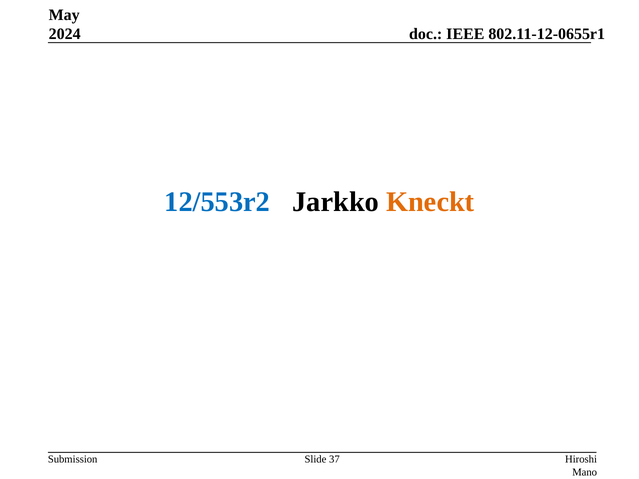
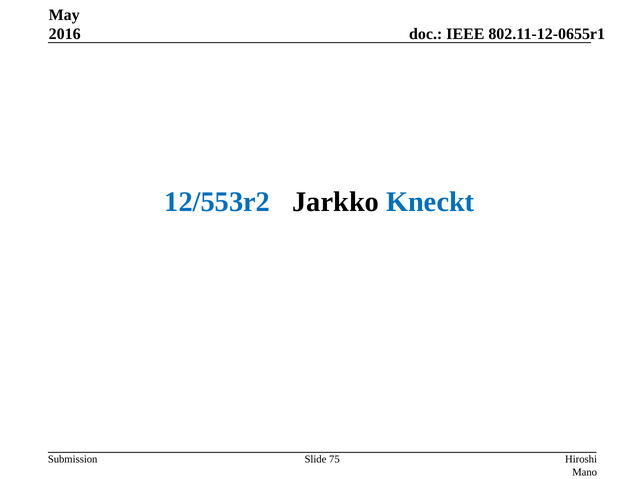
2024: 2024 -> 2016 (65, 34)
Kneckt colour: orange -> blue (430, 202)
37: 37 -> 75 (334, 460)
